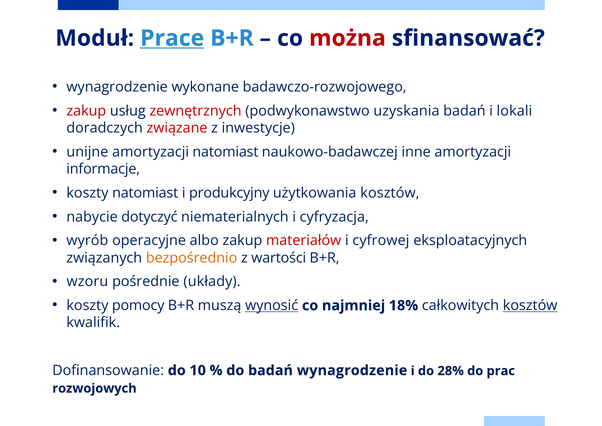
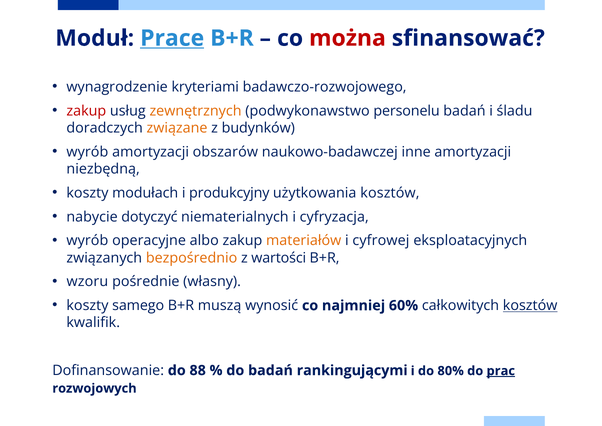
wykonane: wykonane -> kryteriami (205, 87)
zewnętrznych colour: red -> orange (196, 111)
uzyskania: uzyskania -> personelu (407, 111)
lokali: lokali -> śladu (515, 111)
związane colour: red -> orange (177, 128)
inwestycje: inwestycje -> budynków (258, 128)
unijne: unijne -> wyrób (87, 152)
amortyzacji natomiast: natomiast -> obszarów (225, 152)
informacje: informacje -> niezbędną (103, 169)
koszty natomiast: natomiast -> modułach (145, 193)
materiałów colour: red -> orange (304, 241)
układy: układy -> własny (212, 282)
pomocy: pomocy -> samego (138, 305)
wynosić underline: present -> none (272, 305)
18%: 18% -> 60% (403, 305)
10: 10 -> 88 (198, 370)
badań wynagrodzenie: wynagrodzenie -> rankingującymi (352, 370)
28%: 28% -> 80% (451, 371)
prac underline: none -> present (501, 371)
